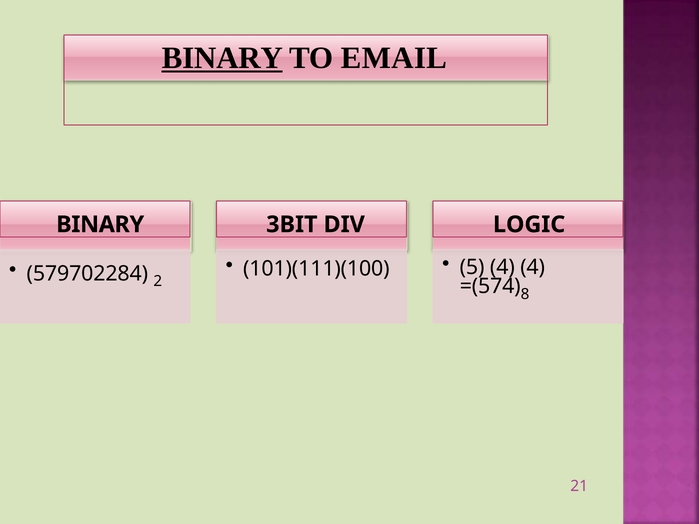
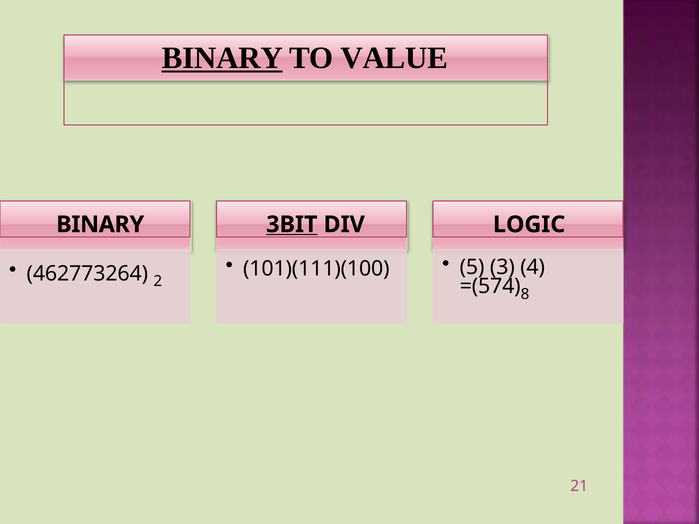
EMAIL: EMAIL -> VALUE (394, 58)
3BIT underline: none -> present (292, 225)
5 4: 4 -> 3 (502, 267)
579702284: 579702284 -> 462773264 (87, 274)
